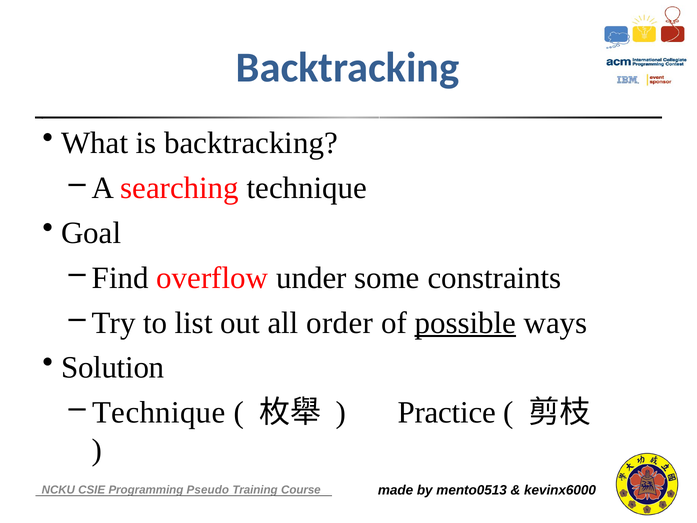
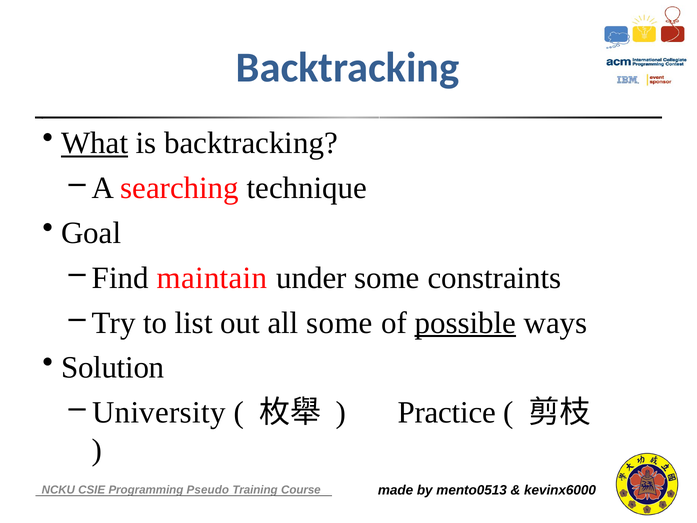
What underline: none -> present (95, 143)
overflow: overflow -> maintain (212, 278)
all order: order -> some (340, 323)
Technique: Technique -> University (159, 412)
